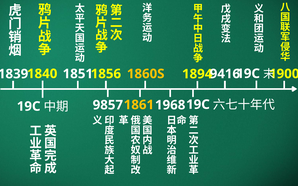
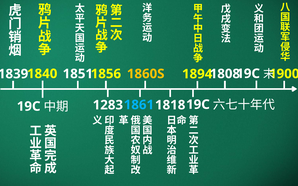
9416: 9416 -> 1808 (225, 74)
1861 colour: yellow -> light blue (139, 105)
9857: 9857 -> 1283 (108, 105)
1968: 1968 -> 1818 (170, 105)
